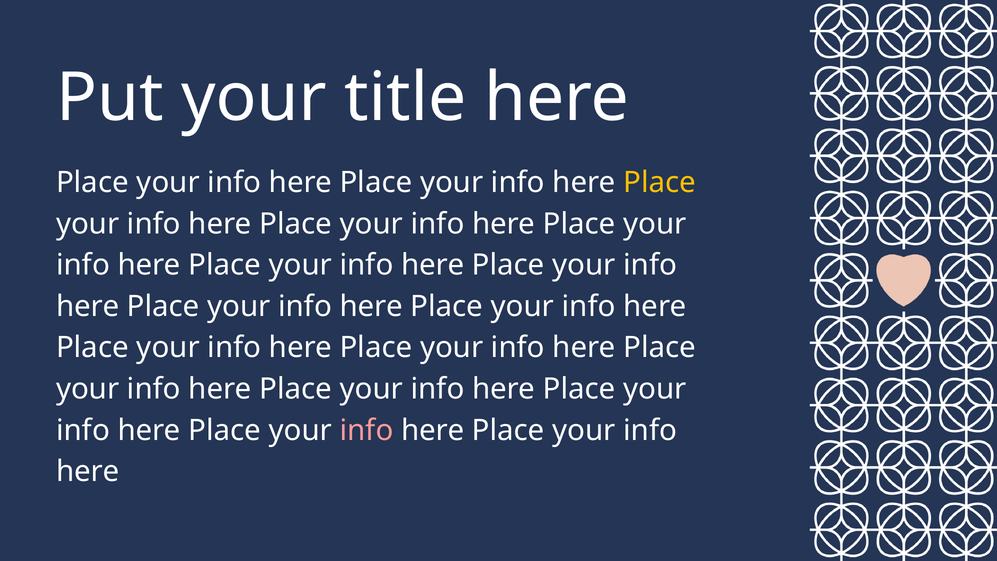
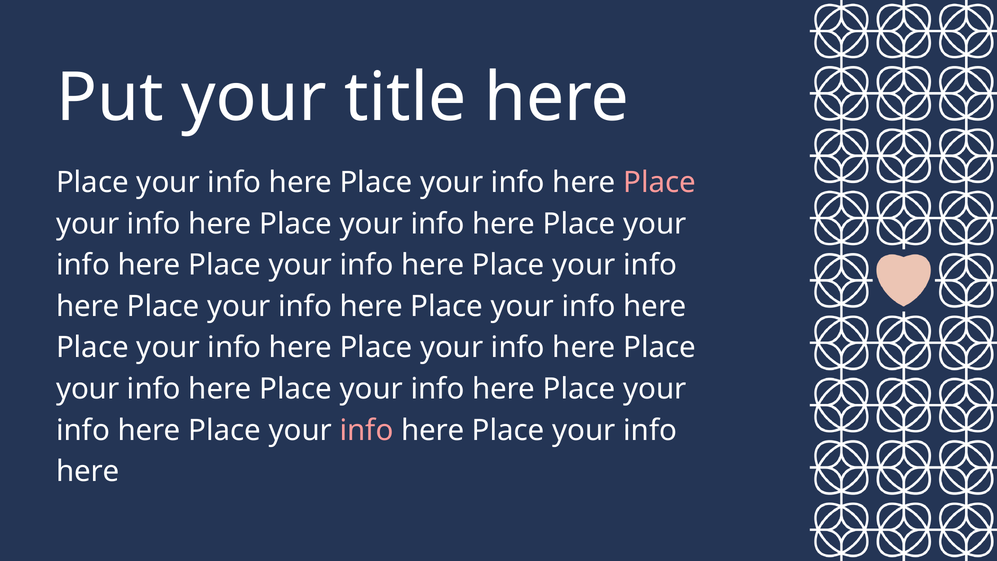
Place colour: yellow -> pink (660, 182)
